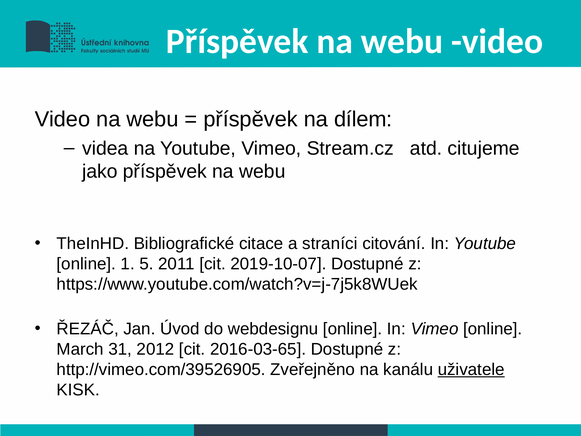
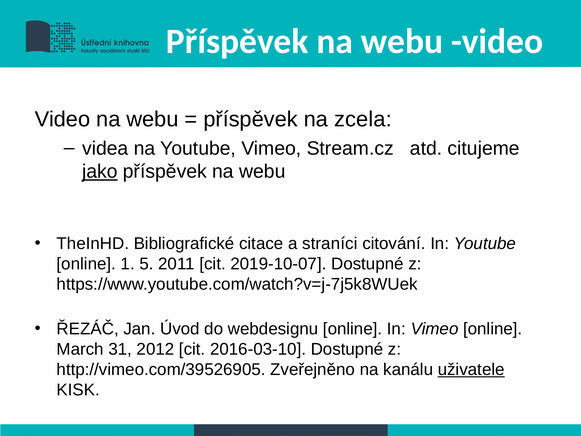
dílem: dílem -> zcela (363, 119)
jako underline: none -> present (100, 171)
2016-03-65: 2016-03-65 -> 2016-03-10 (258, 349)
